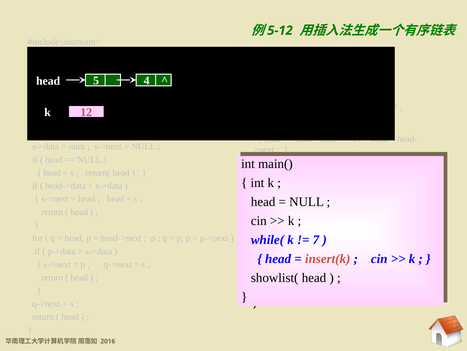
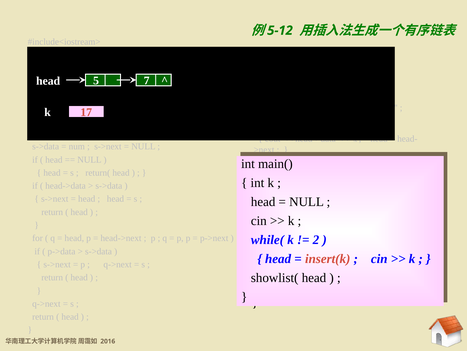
4: 4 -> 7 (147, 81)
12: 12 -> 17 (86, 112)
7: 7 -> 2 (316, 239)
